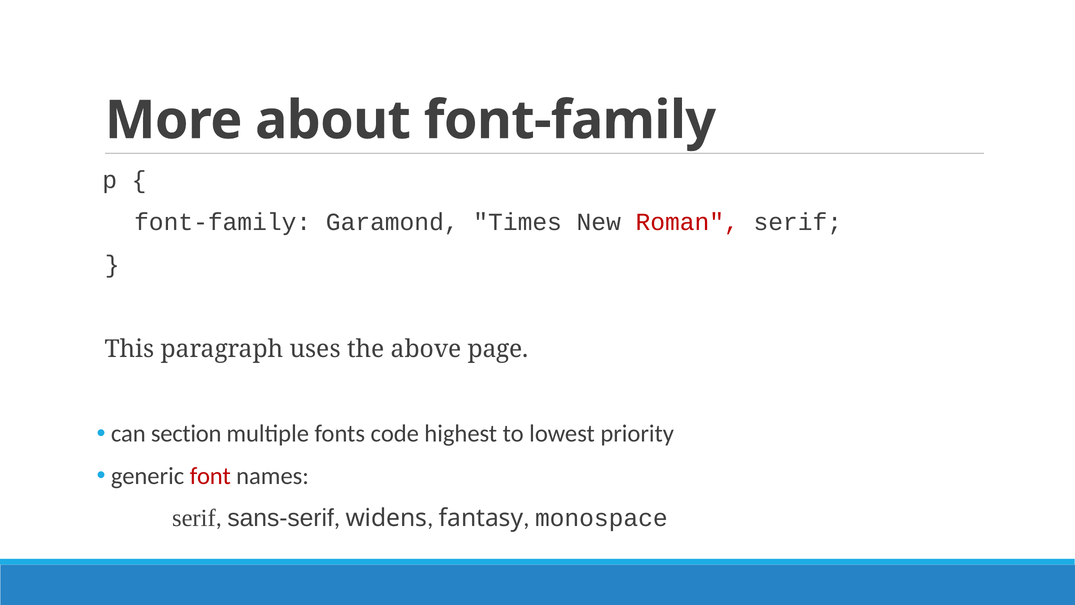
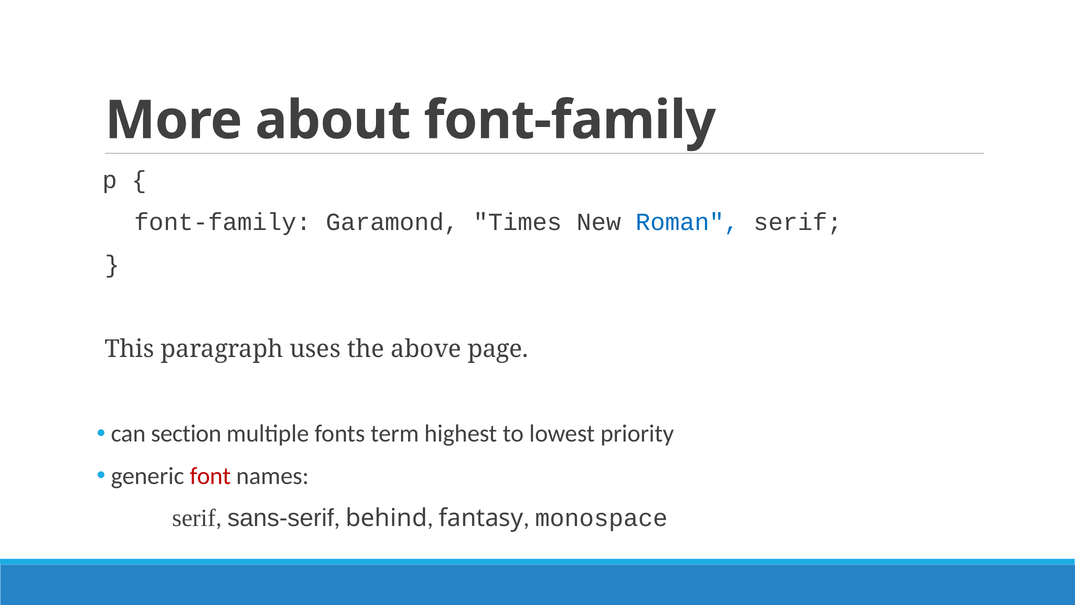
Roman colour: red -> blue (687, 222)
code: code -> term (395, 434)
widens: widens -> behind (386, 518)
